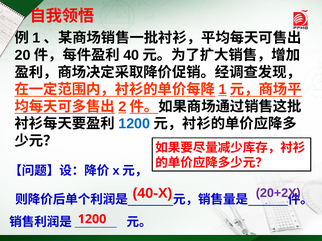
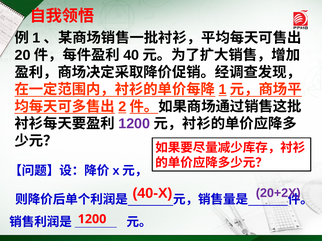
1200 colour: blue -> purple (134, 124)
